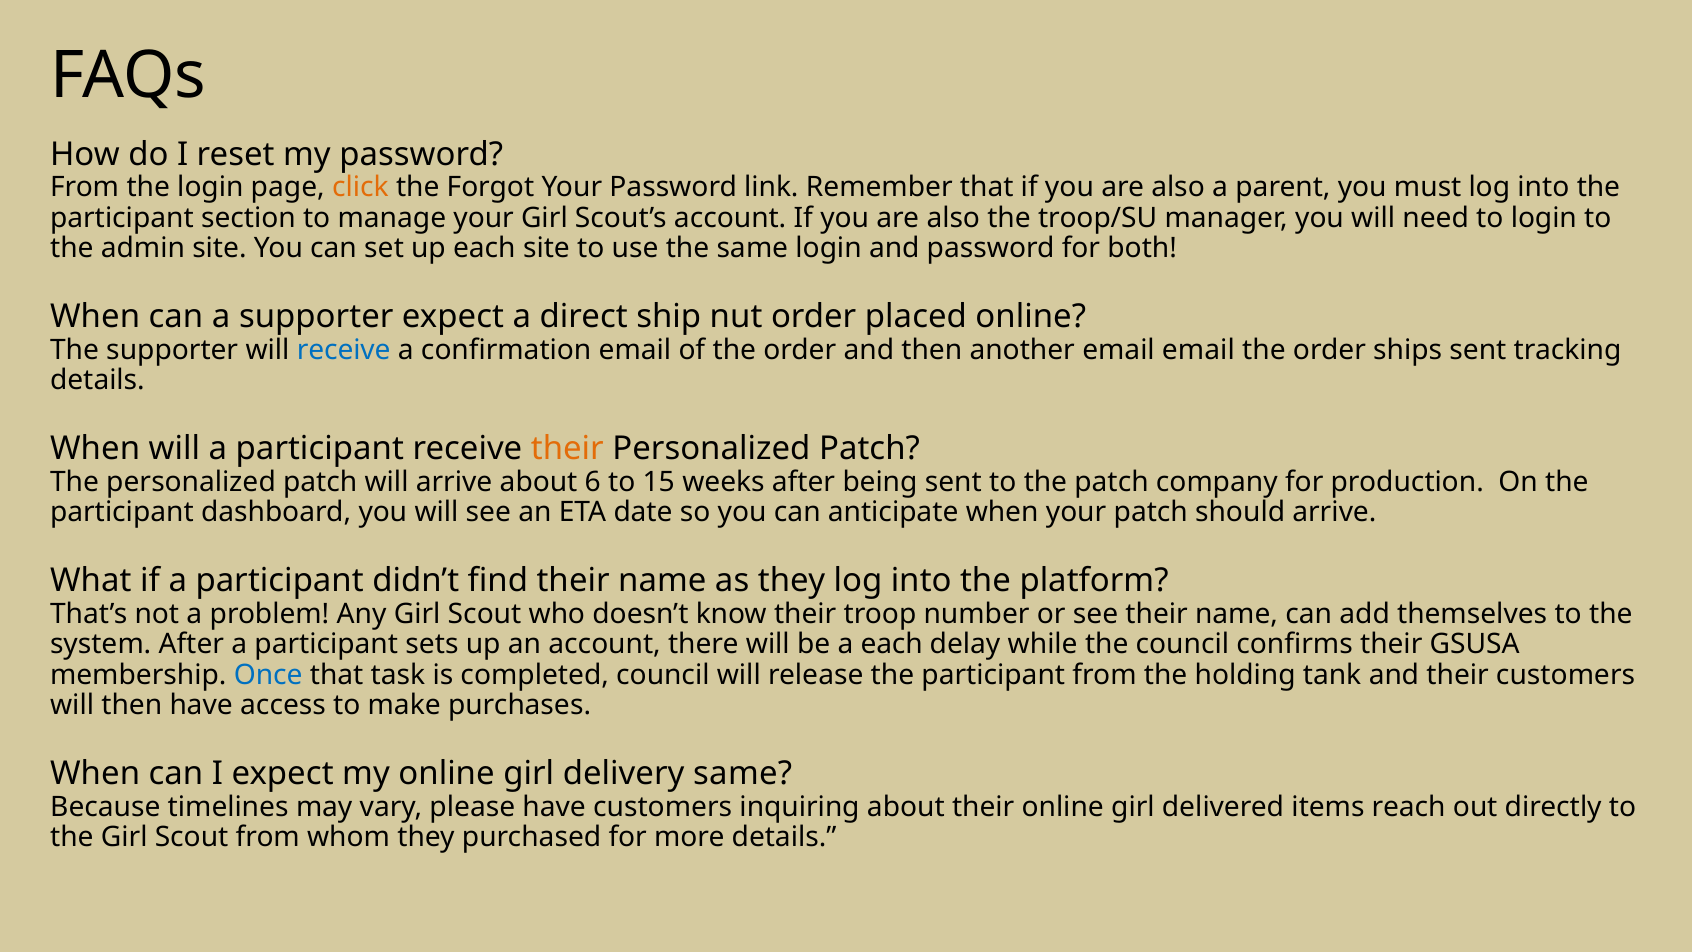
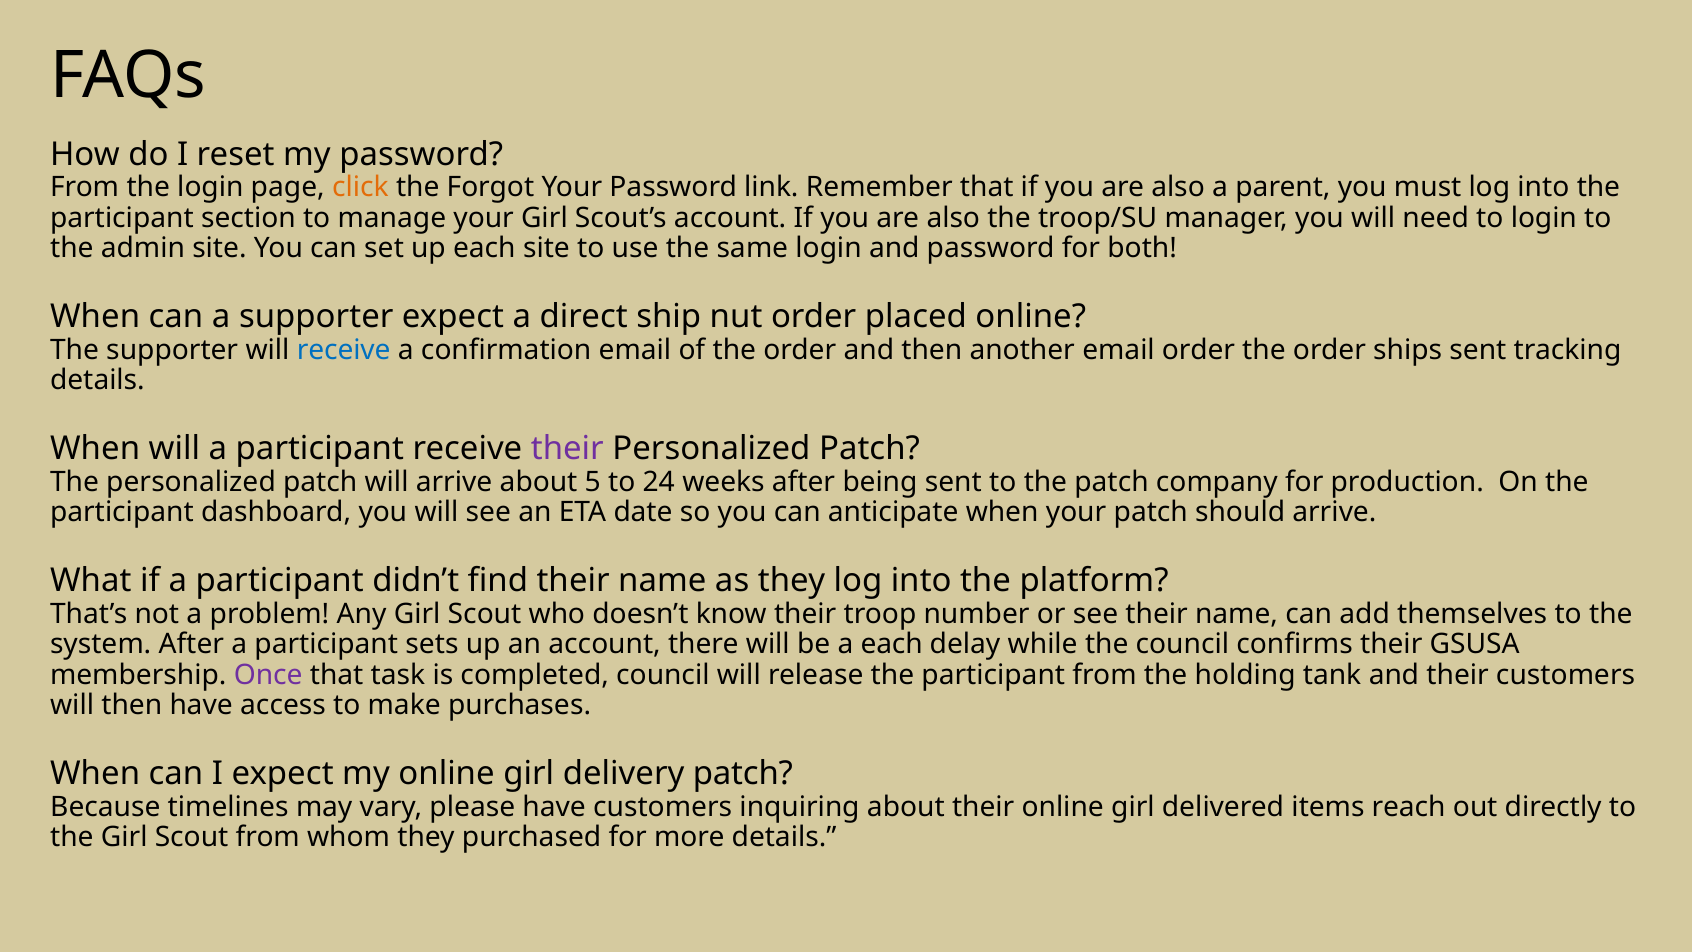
email email: email -> order (1198, 350)
their colour: orange -> purple (567, 449)
6: 6 -> 5 (593, 482)
15: 15 -> 24 (659, 482)
Once colour: blue -> purple (268, 675)
delivery same: same -> patch (743, 774)
